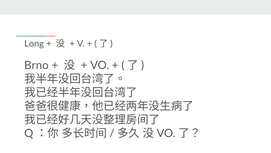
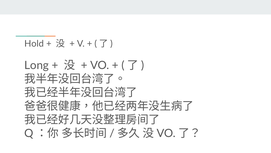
Long: Long -> Hold (34, 44)
Brno: Brno -> Long (37, 65)
